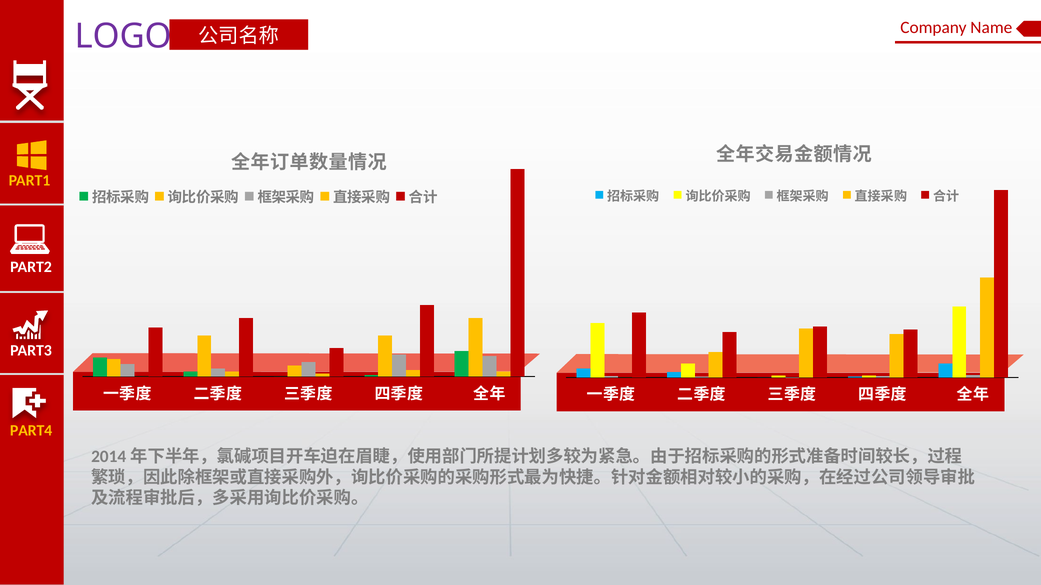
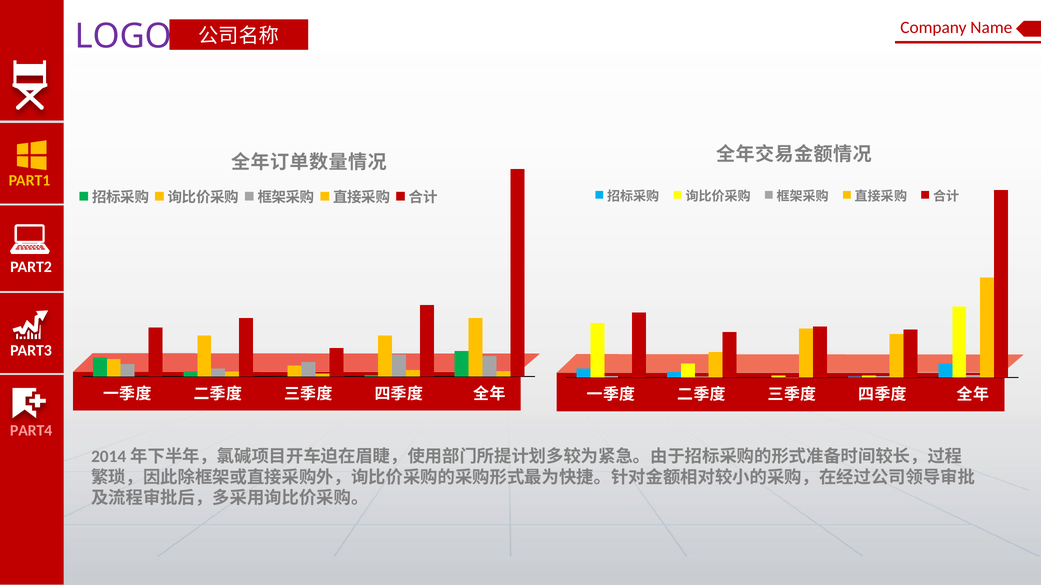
PART4 colour: yellow -> pink (31, 431)
